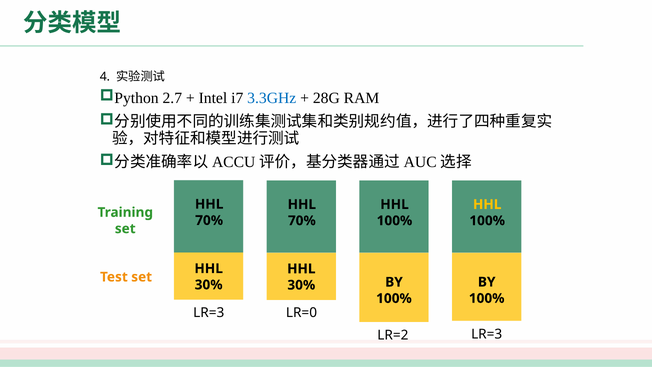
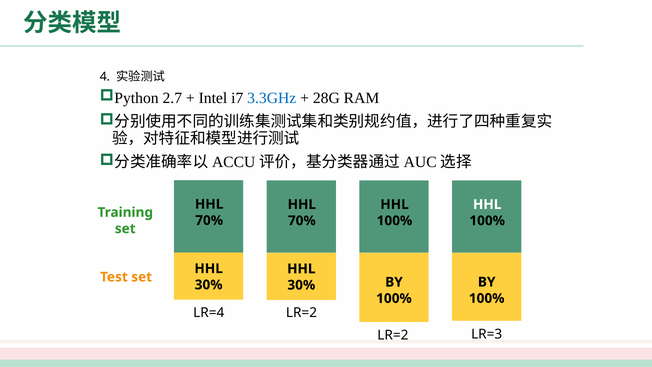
HHL colour: yellow -> white (487, 204)
LR=3: LR=3 -> LR=4 (209, 312)
LR=0: LR=0 -> LR=2 (301, 313)
